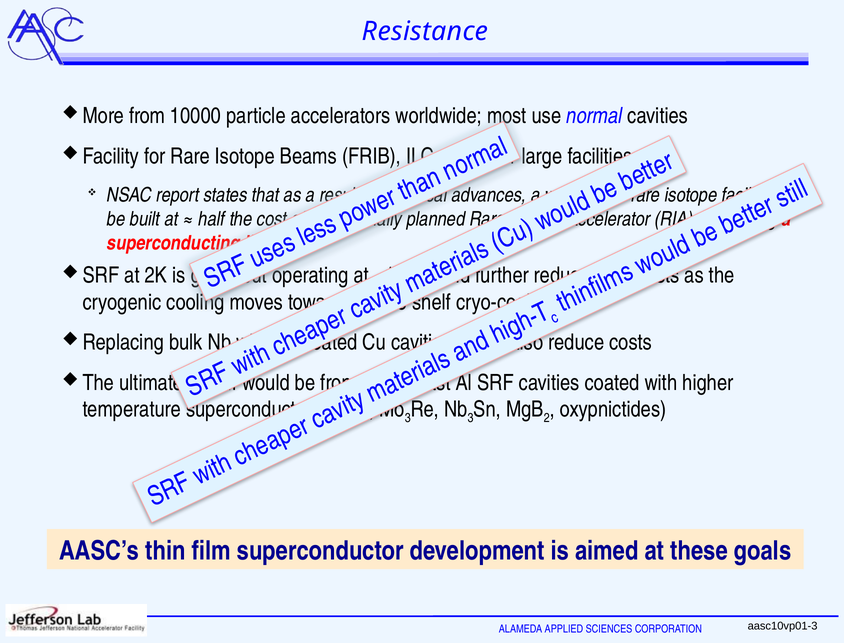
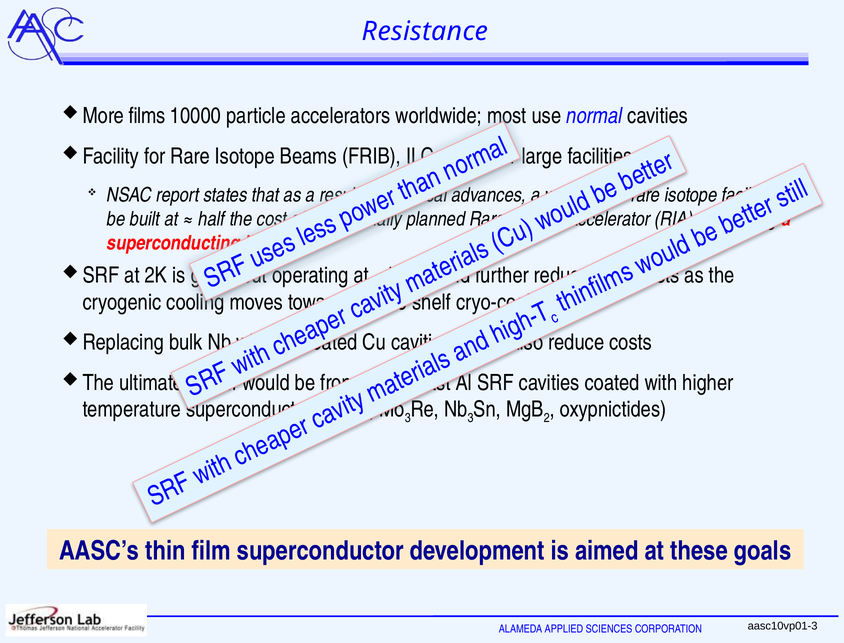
from: from -> films (147, 116)
